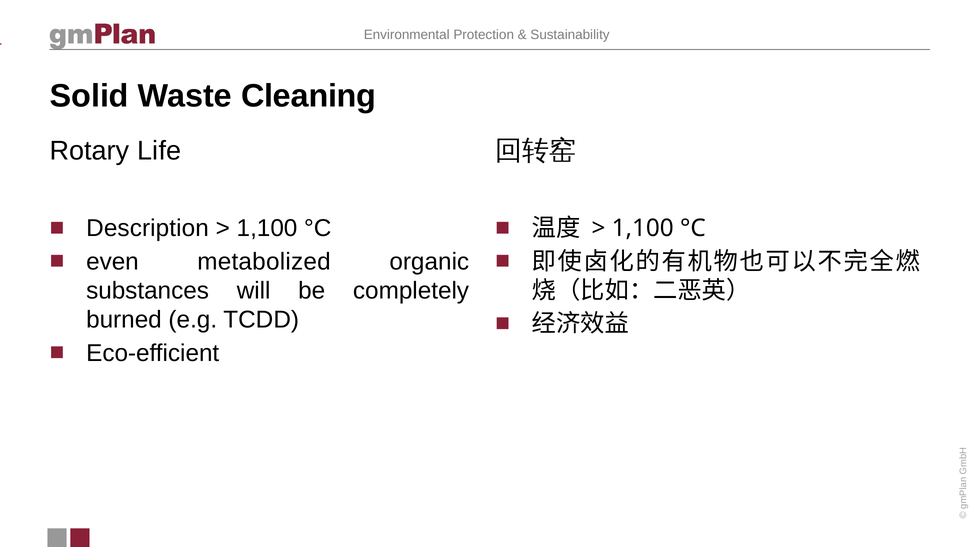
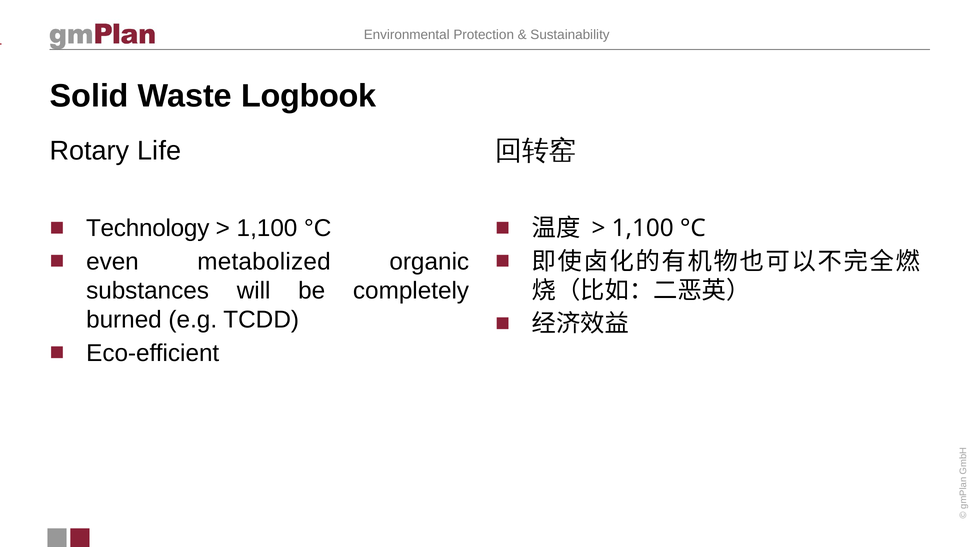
Cleaning: Cleaning -> Logbook (309, 96)
Description: Description -> Technology (148, 228)
